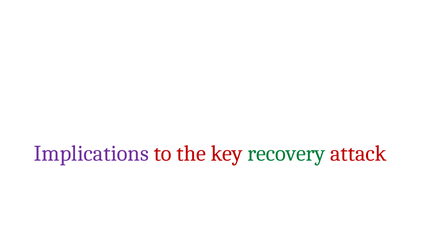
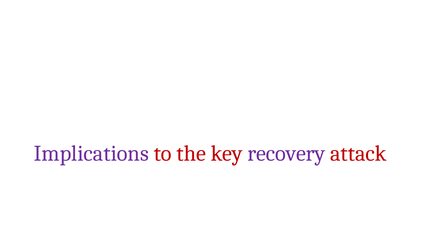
recovery colour: green -> purple (286, 154)
